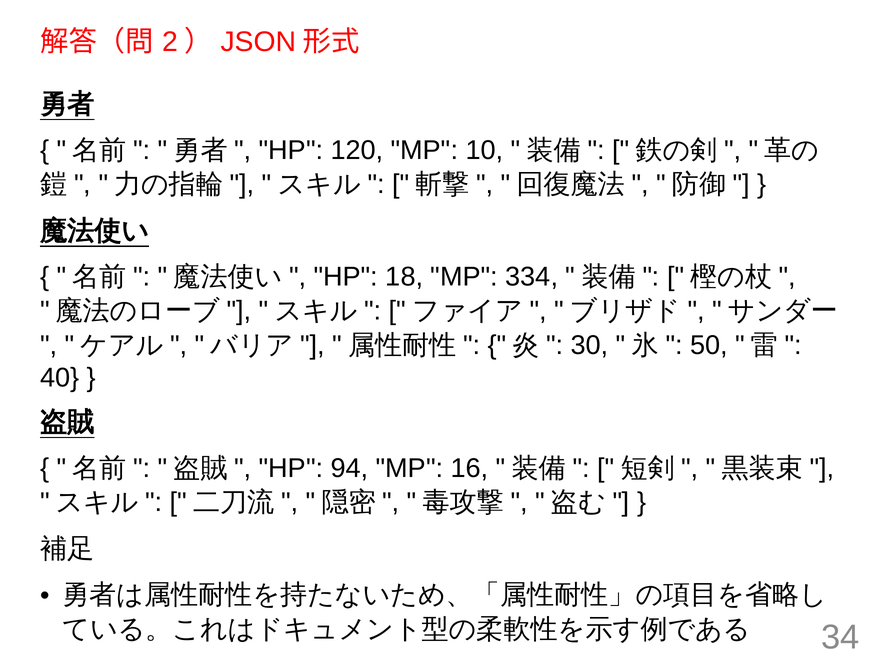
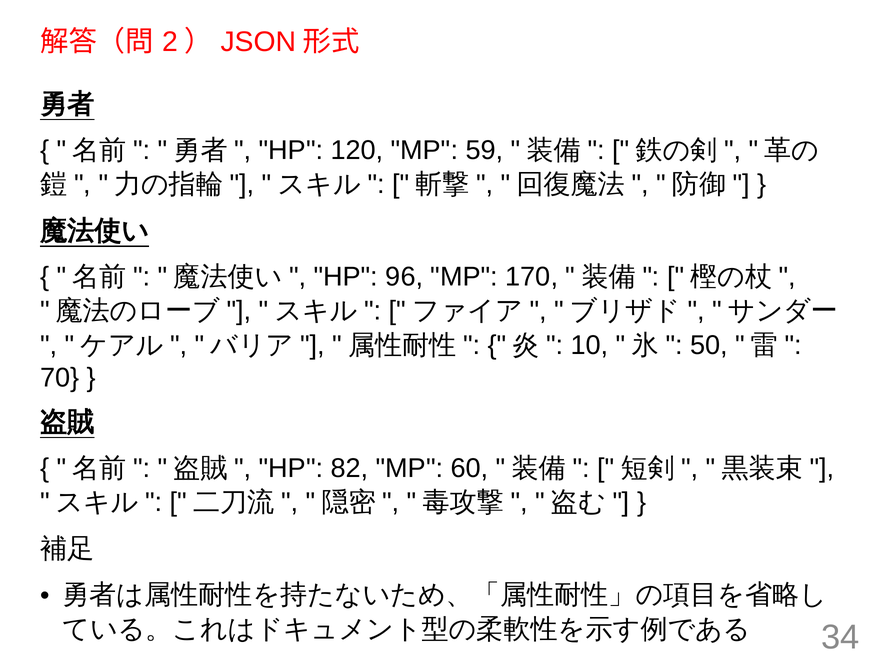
10: 10 -> 59 (484, 150)
18: 18 -> 96 (404, 277)
334: 334 -> 170 (532, 277)
30: 30 -> 10 (590, 345)
40: 40 -> 70 (60, 378)
94: 94 -> 82 (349, 468)
16: 16 -> 60 (469, 468)
